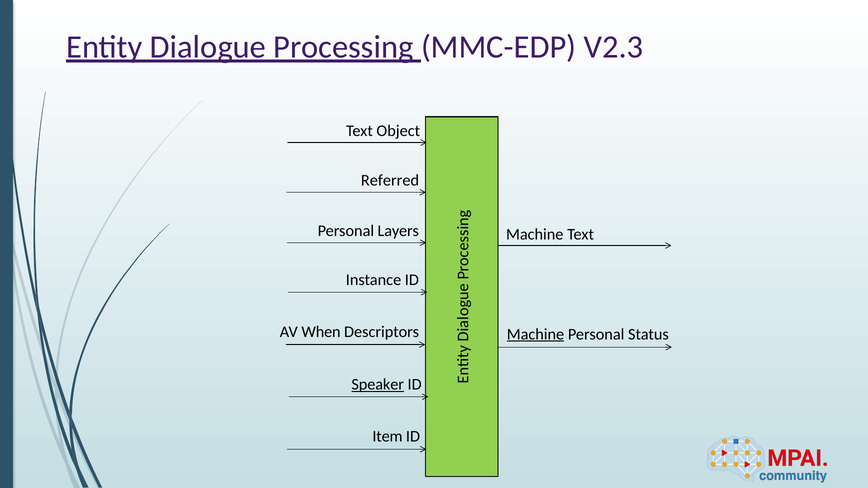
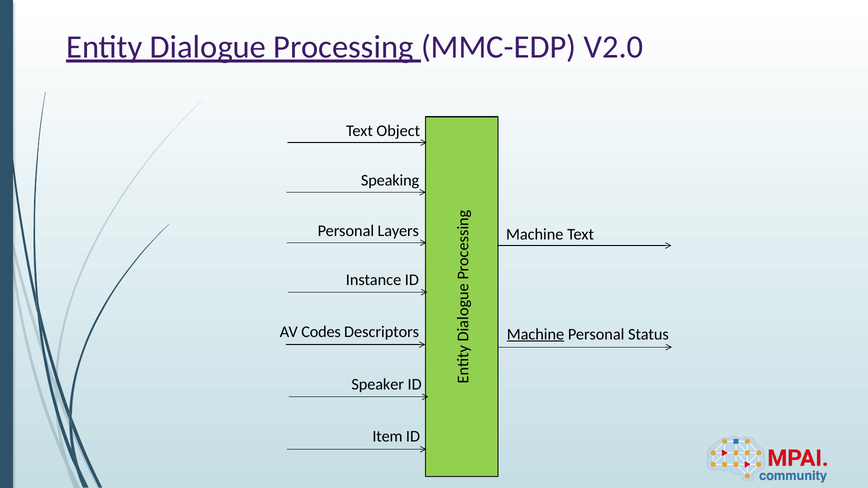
V2.3: V2.3 -> V2.0 (613, 47)
Referred: Referred -> Speaking (390, 181)
When: When -> Codes (321, 332)
Speaker underline: present -> none (378, 385)
